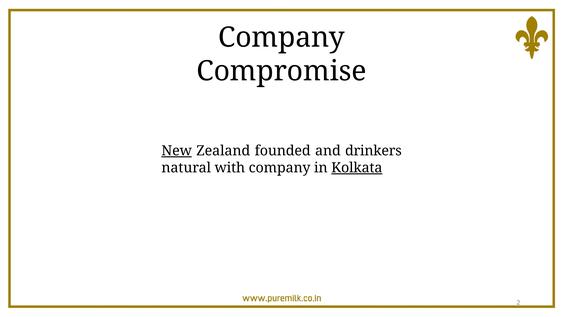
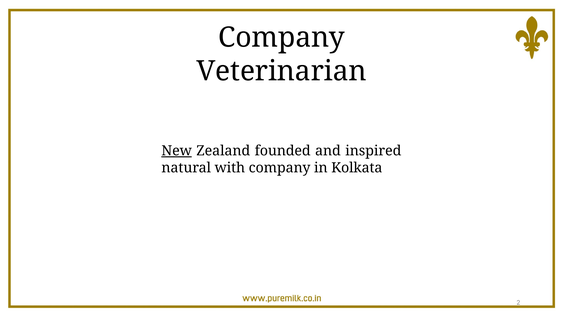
Compromise: Compromise -> Veterinarian (282, 71)
drinkers: drinkers -> inspired (373, 151)
Kolkata underline: present -> none (357, 168)
